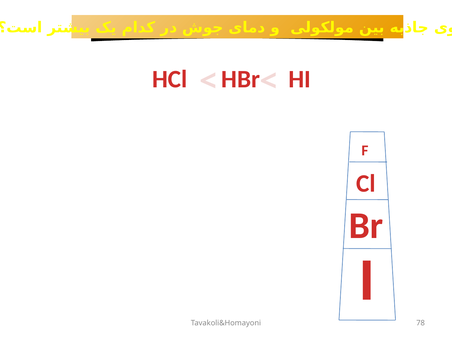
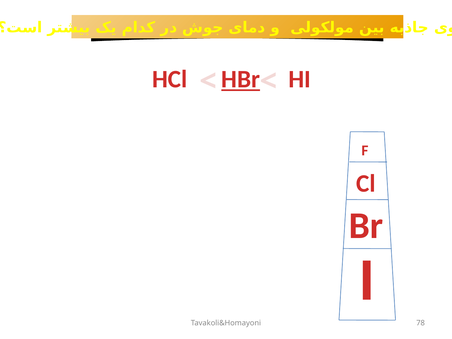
HBr underline: none -> present (241, 79)
